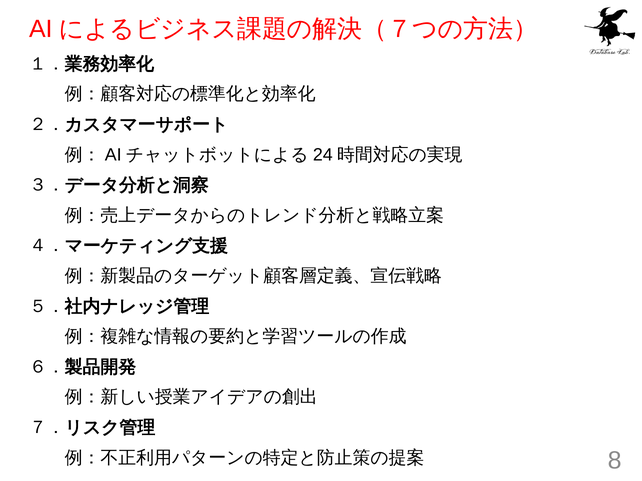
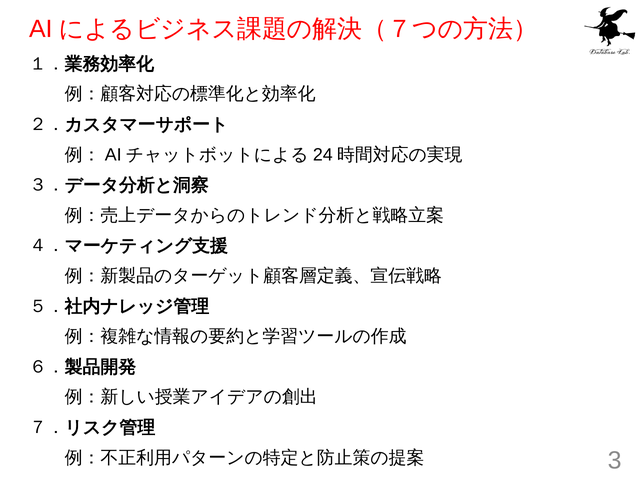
8: 8 -> 3 (615, 461)
